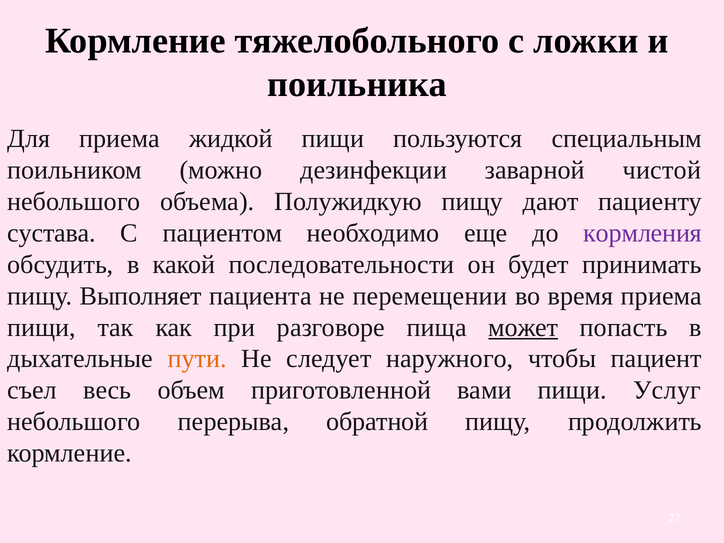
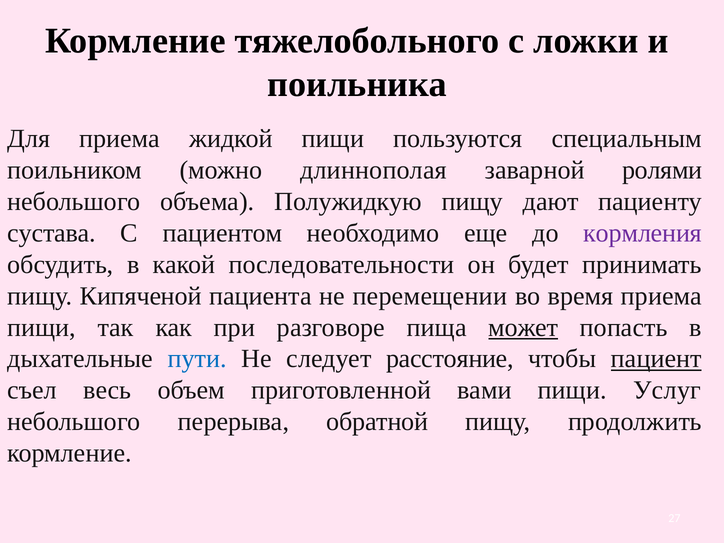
дезинфекции: дезинфекции -> длиннополая (374, 170)
чистой: чистой -> ролями (662, 170)
Выполняет: Выполняет -> Кипяченой (141, 296)
пути colour: orange -> blue (197, 359)
наружного: наружного -> расстояние (450, 359)
пациент underline: none -> present (656, 359)
